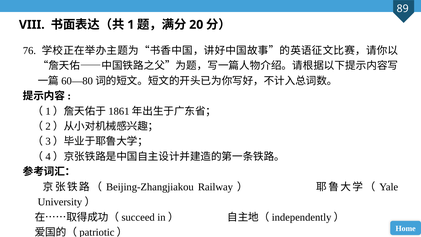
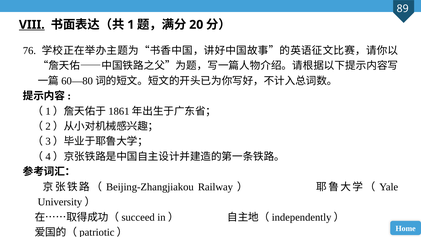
VIII underline: none -> present (32, 25)
